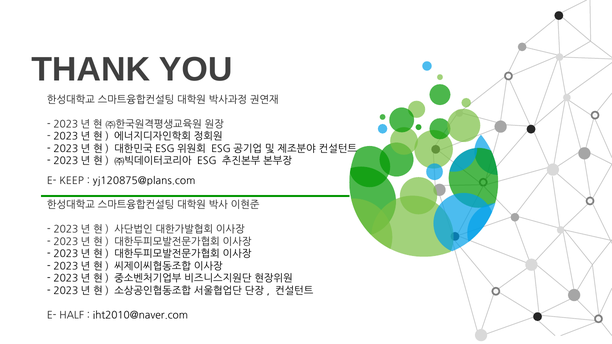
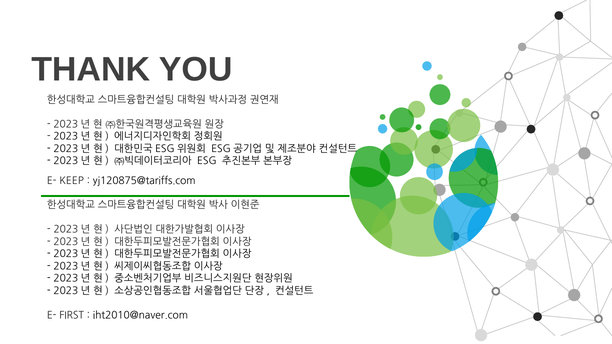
yj120875@plans.com: yj120875@plans.com -> yj120875@tariffs.com (144, 181)
HALF: HALF -> FIRST (72, 315)
